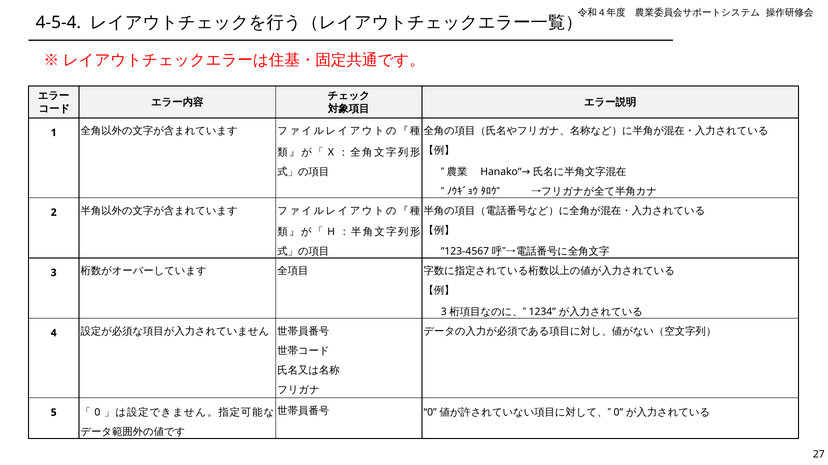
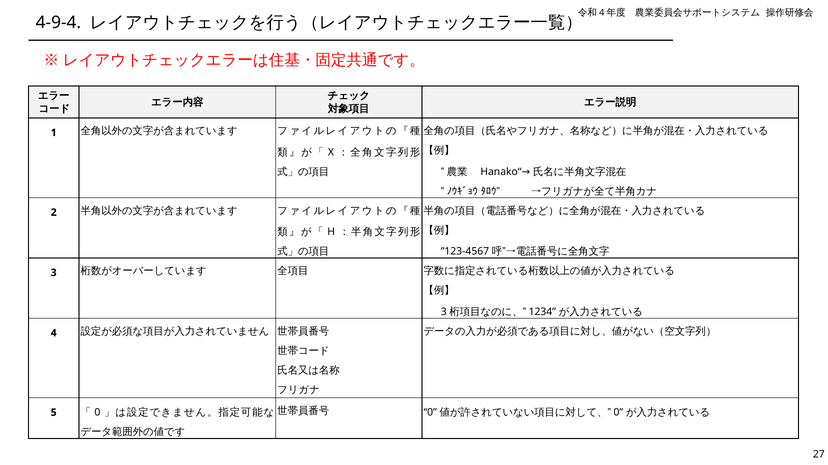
4-5-4: 4-5-4 -> 4-9-4 (58, 23)
